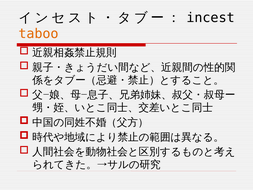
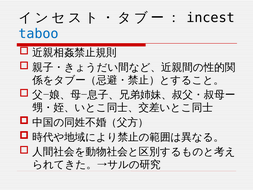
taboo colour: orange -> blue (39, 34)
